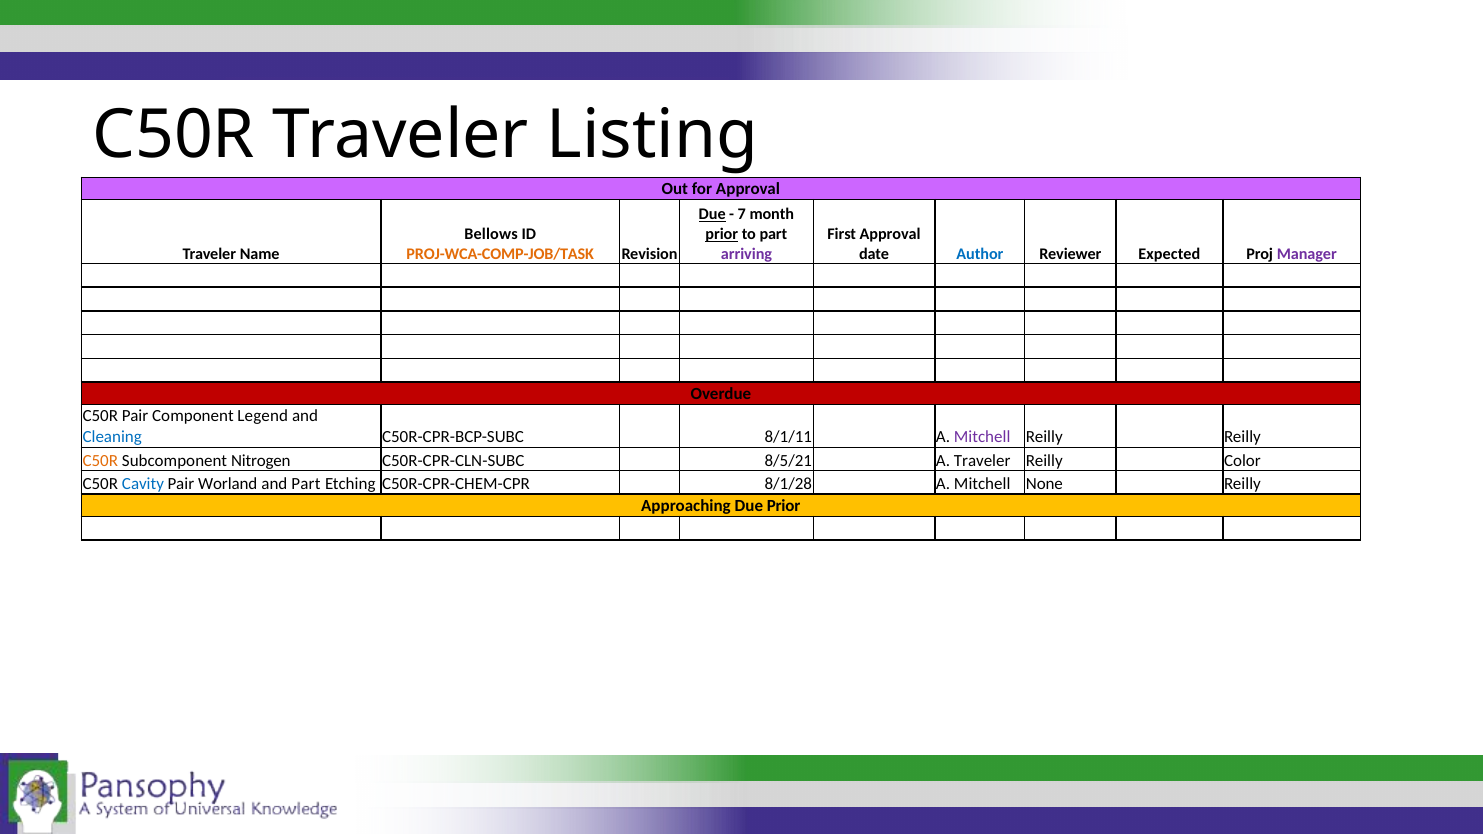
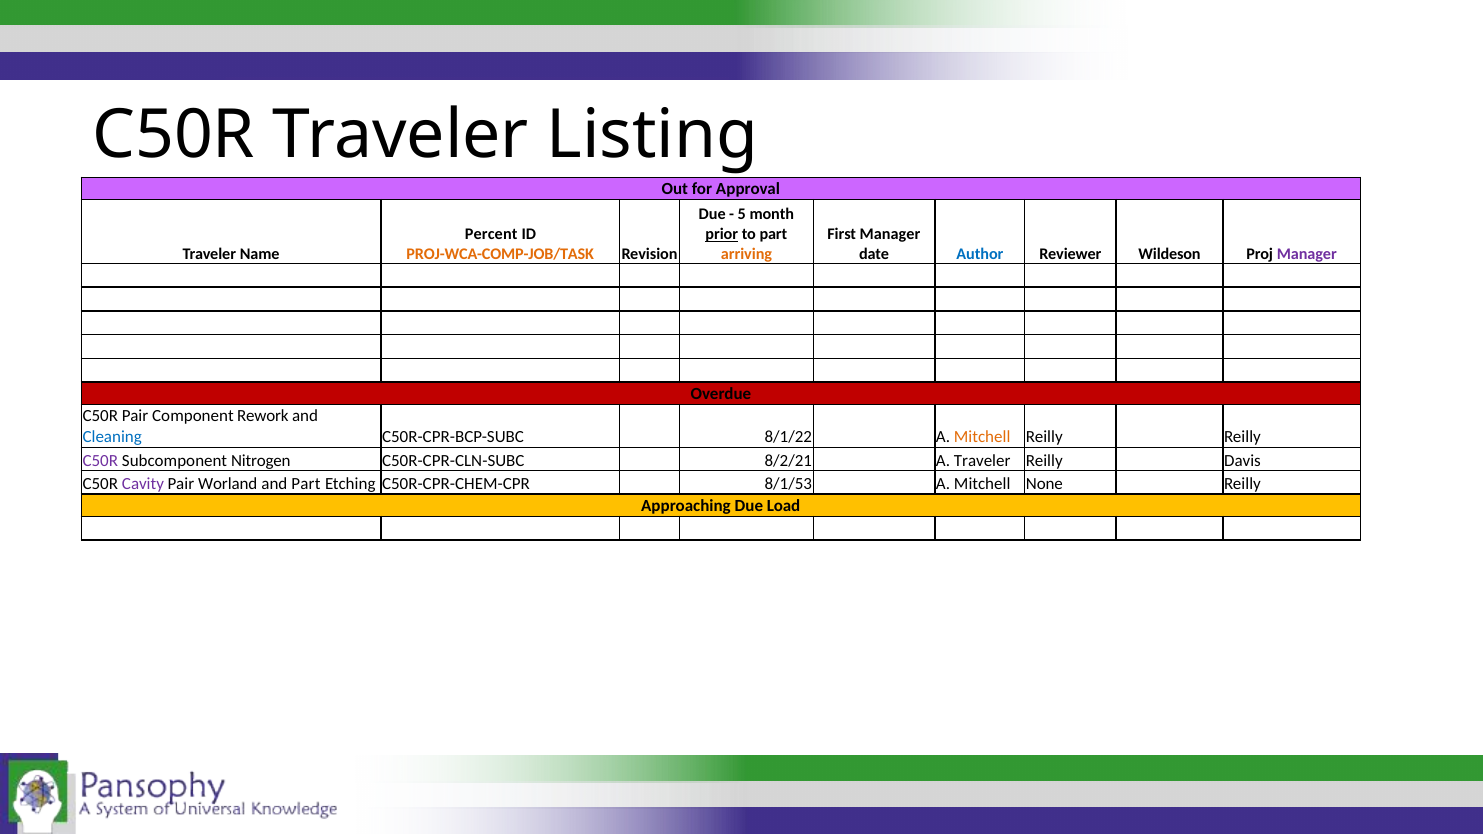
Due underline: present -> none (712, 215)
7: 7 -> 5 (742, 215)
Bellows: Bellows -> Percent (491, 234)
First Approval: Approval -> Manager (890, 234)
arriving colour: purple -> orange (747, 254)
Expected: Expected -> Wildeson (1170, 254)
Legend: Legend -> Rework (263, 416)
8/1/11: 8/1/11 -> 8/1/22 (788, 437)
Mitchell colour: purple -> orange (982, 437)
C50R colour: orange -> purple (100, 461)
8/5/21: 8/5/21 -> 8/2/21 (788, 461)
Color: Color -> Davis (1242, 461)
Cavity colour: blue -> purple (143, 484)
8/1/28: 8/1/28 -> 8/1/53 (788, 484)
Due Prior: Prior -> Load (784, 506)
